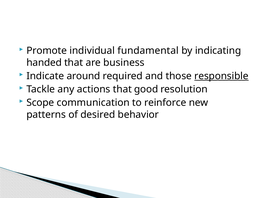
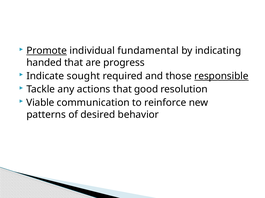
Promote underline: none -> present (47, 51)
business: business -> progress (124, 63)
around: around -> sought (83, 76)
Scope: Scope -> Viable (40, 103)
